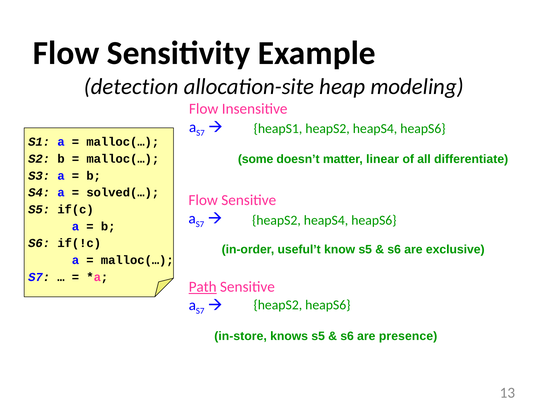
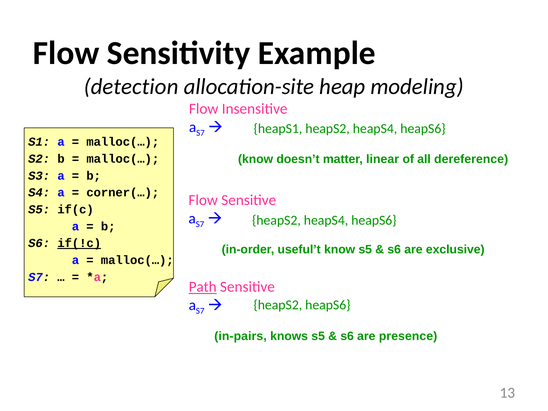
some: some -> know (256, 159)
differentiate: differentiate -> dereference (471, 159)
solved(…: solved(… -> corner(… (123, 193)
if(!c underline: none -> present (79, 243)
in-store: in-store -> in-pairs (241, 336)
